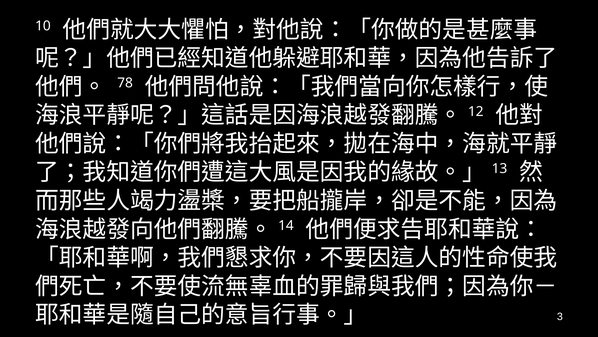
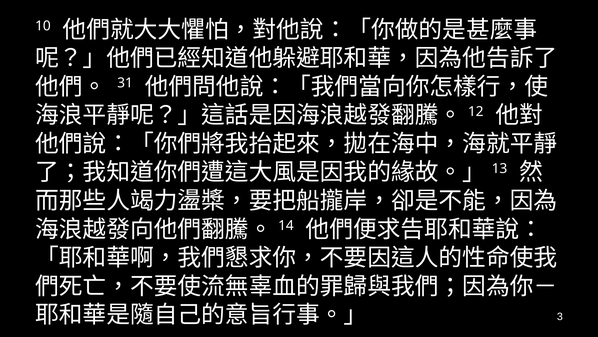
78: 78 -> 31 (125, 83)
